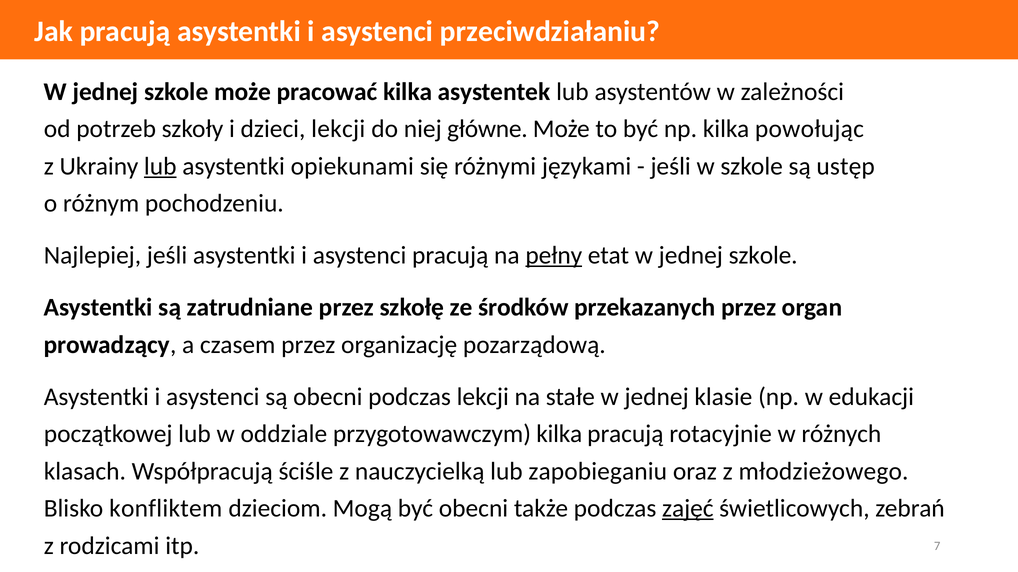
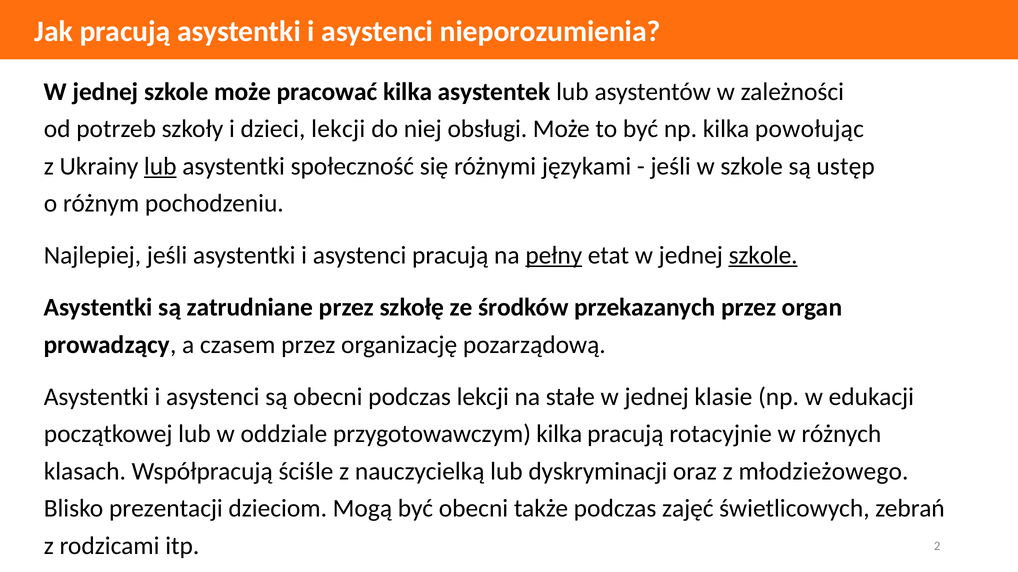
przeciwdziałaniu: przeciwdziałaniu -> nieporozumienia (550, 32)
główne: główne -> obsługi (487, 129)
opiekunami: opiekunami -> społeczność (352, 166)
szkole underline: none -> present (763, 256)
zapobieganiu: zapobieganiu -> dyskryminacji (598, 472)
konfliktem: konfliktem -> prezentacji (166, 509)
zajęć underline: present -> none (688, 509)
7: 7 -> 2 (937, 547)
